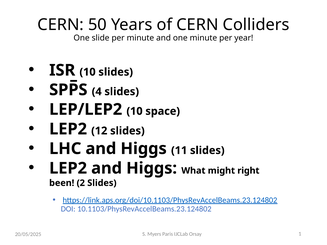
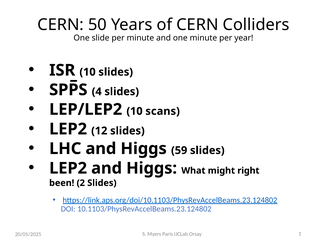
space: space -> scans (163, 111)
11: 11 -> 59 (179, 151)
